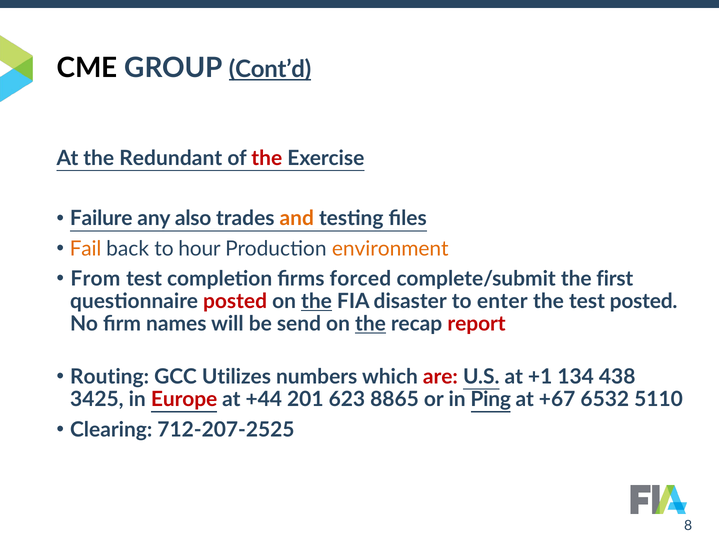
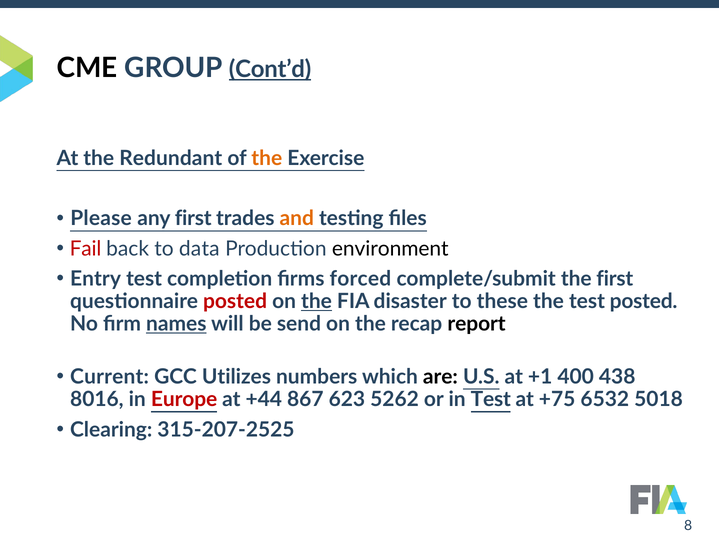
the colour: red -> orange (267, 158)
Failure: Failure -> Please (101, 219)
any also: also -> first (193, 219)
Fail colour: orange -> red (86, 249)
hour: hour -> data (199, 249)
environment colour: orange -> black (390, 249)
From: From -> Entry (96, 279)
enter: enter -> these (502, 302)
names underline: none -> present (176, 324)
the underline: present -> none (370, 324)
report colour: red -> black (477, 324)
Routing: Routing -> Current (110, 377)
are colour: red -> black (440, 377)
134: 134 -> 400 (576, 377)
3425: 3425 -> 8016 (97, 400)
201: 201 -> 867 (305, 400)
8865: 8865 -> 5262 (395, 400)
in Ping: Ping -> Test (491, 400)
+67: +67 -> +75 (557, 400)
5110: 5110 -> 5018 (659, 400)
712-207-2525: 712-207-2525 -> 315-207-2525 (226, 430)
